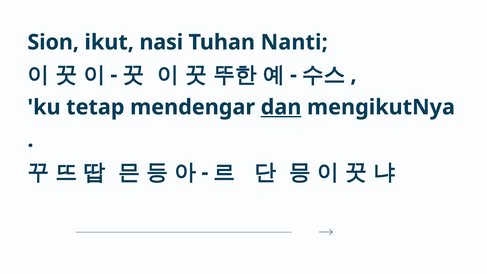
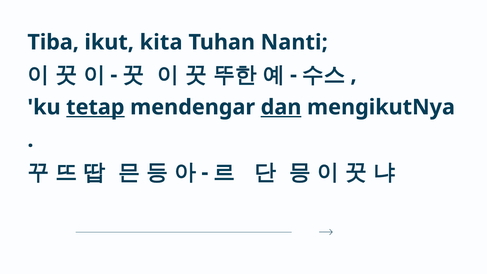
Sion: Sion -> Tiba (53, 42)
nasi: nasi -> kita (161, 42)
tetap underline: none -> present (95, 107)
